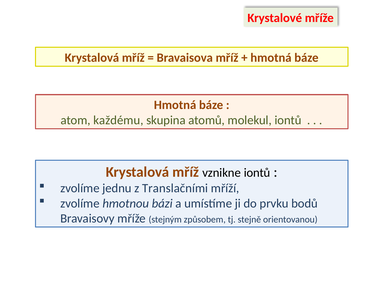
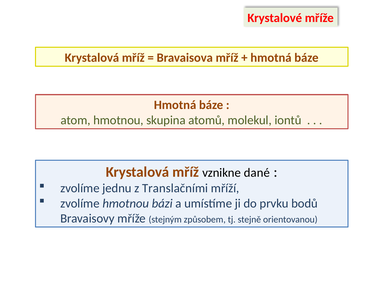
atom každému: každému -> hmotnou (118, 120)
vznikne iontů: iontů -> dané (257, 172)
